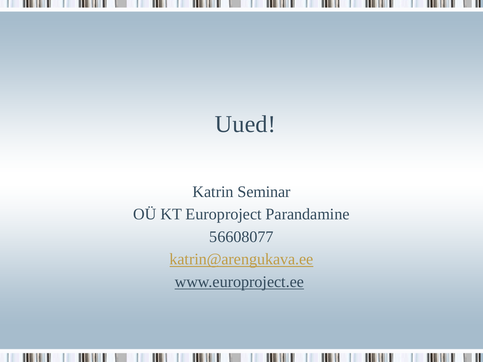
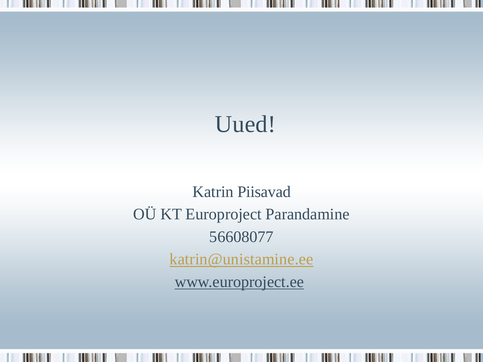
Seminar: Seminar -> Piisavad (264, 192)
katrin@arengukava.ee: katrin@arengukava.ee -> katrin@unistamine.ee (241, 259)
